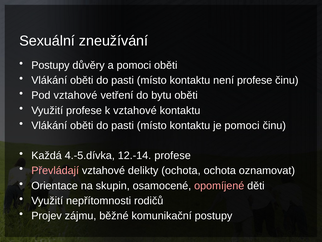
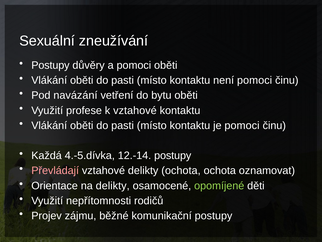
není profese: profese -> pomoci (255, 80)
Pod vztahové: vztahové -> navázání (75, 95)
12.-14 profese: profese -> postupy (173, 155)
na skupin: skupin -> delikty (113, 185)
opomíjené colour: pink -> light green (219, 185)
